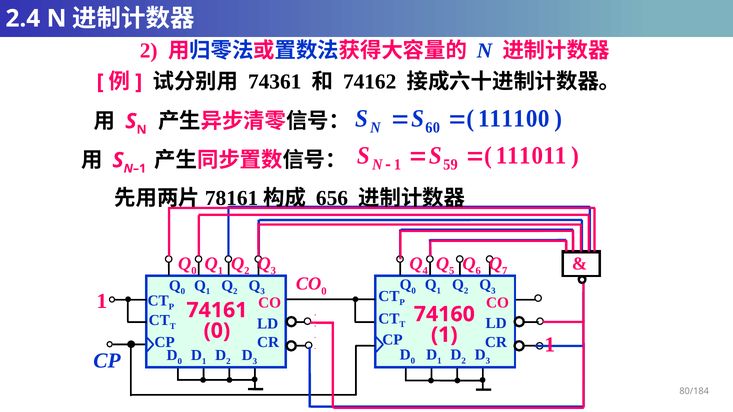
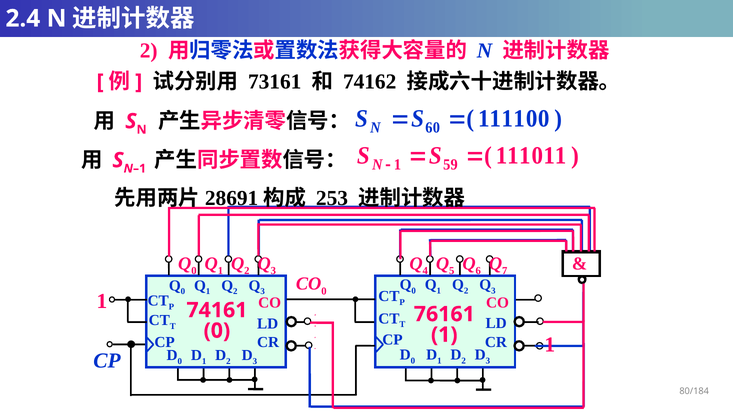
74361: 74361 -> 73161 (275, 82)
78161: 78161 -> 28691 (232, 198)
656: 656 -> 253 (332, 198)
74160: 74160 -> 76161 (444, 314)
